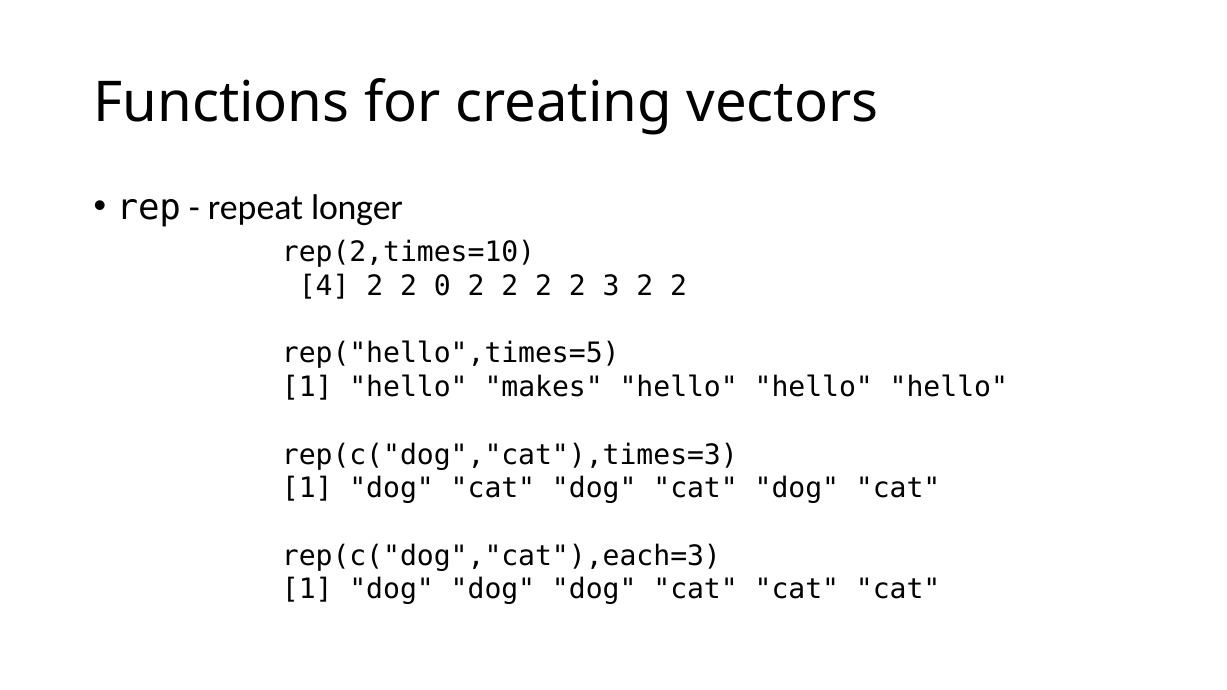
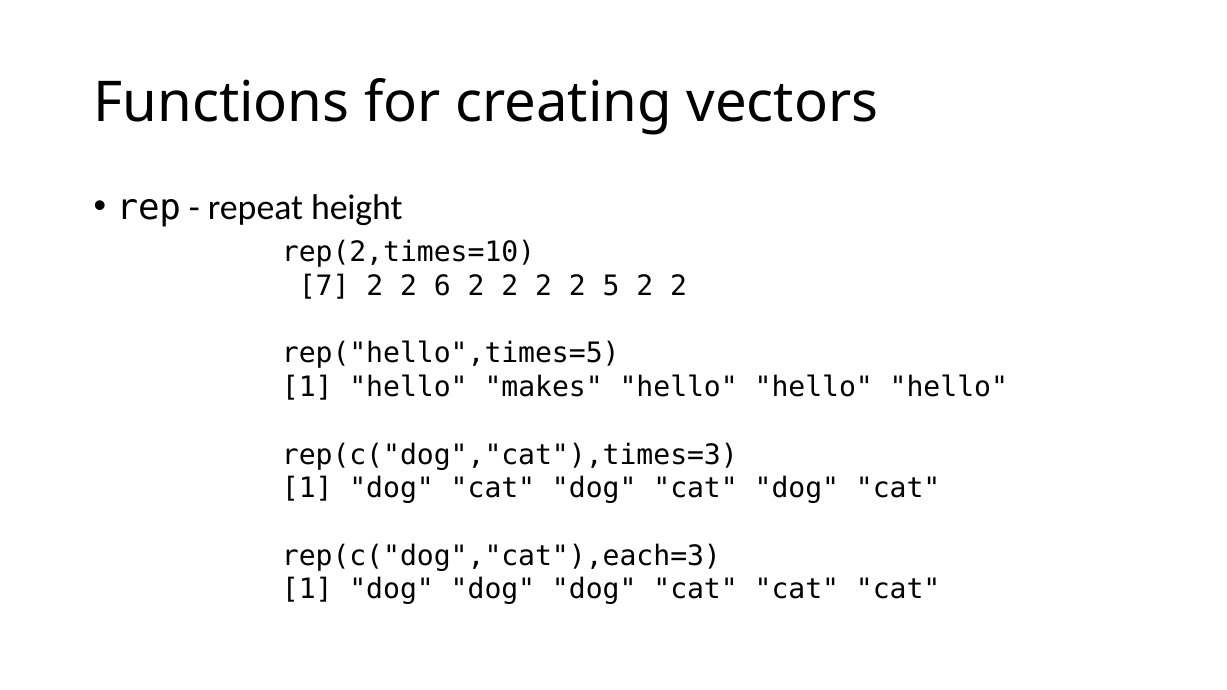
longer: longer -> height (357, 207)
4: 4 -> 7 (324, 286)
0: 0 -> 6 (442, 286)
3: 3 -> 5 (611, 286)
